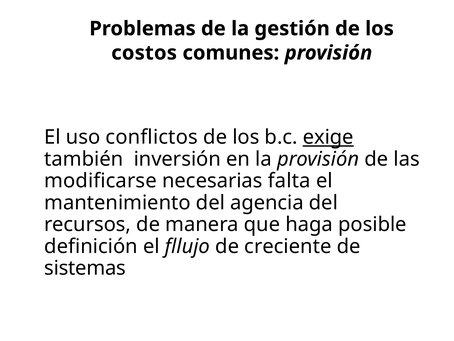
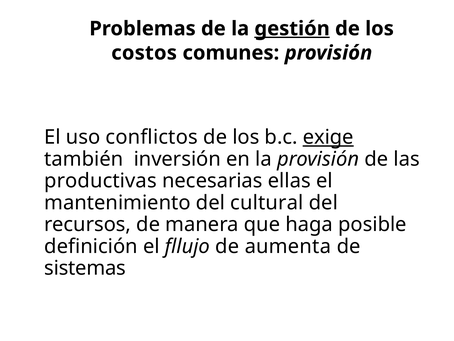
gestión underline: none -> present (292, 29)
modificarse: modificarse -> productivas (100, 181)
falta: falta -> ellas (289, 181)
agencia: agencia -> cultural (267, 202)
creciente: creciente -> aumenta (288, 246)
